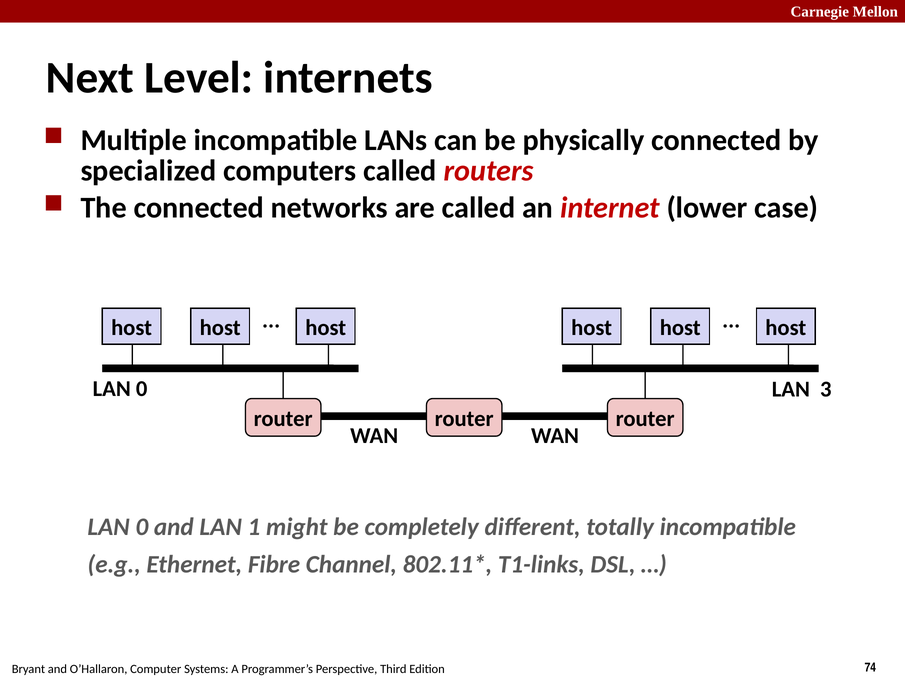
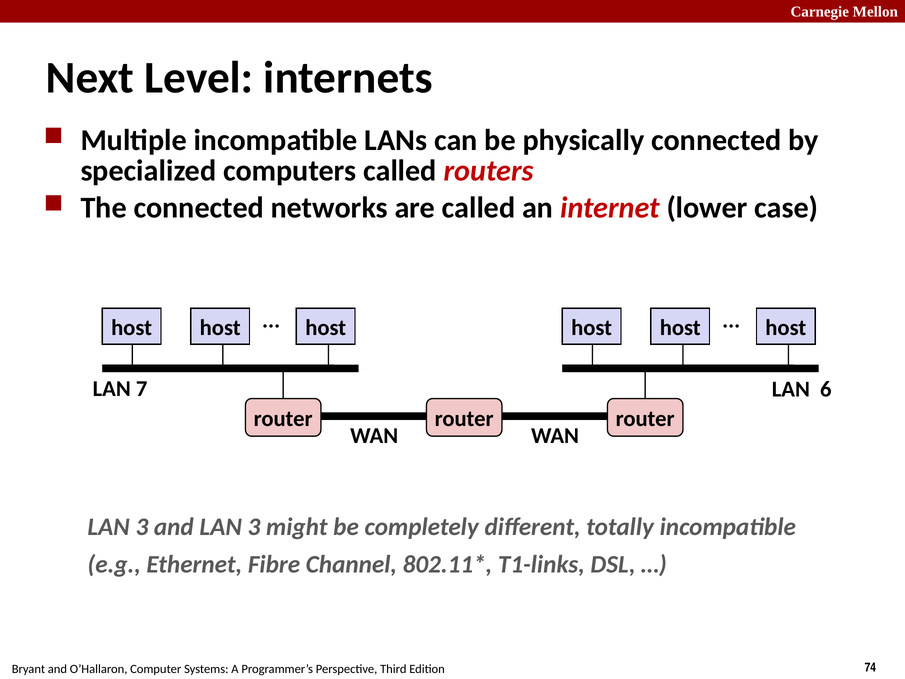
0: 0 -> 7 (142, 389)
3: 3 -> 6 (826, 389)
0: 0 -> 3 (142, 527)
and LAN 1: 1 -> 3 (254, 527)
